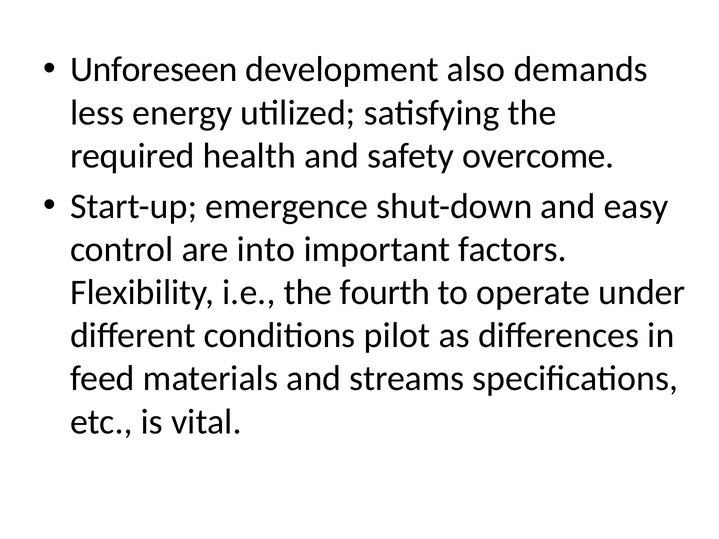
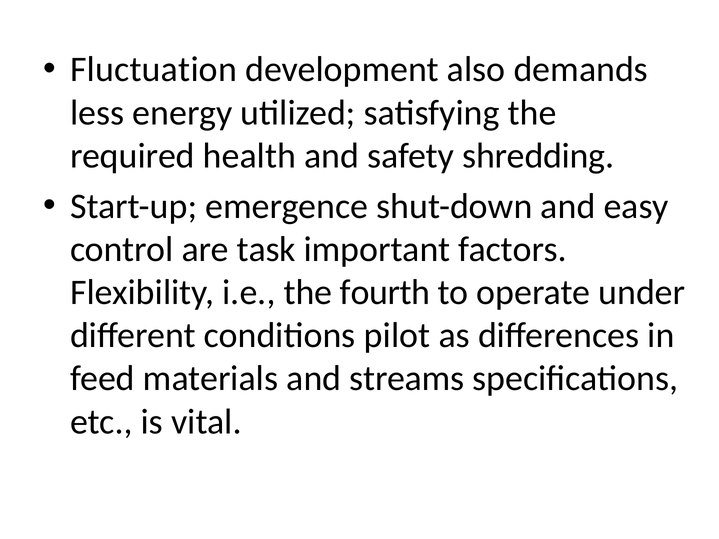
Unforeseen: Unforeseen -> Fluctuation (154, 70)
overcome: overcome -> shredding (538, 156)
into: into -> task (266, 249)
